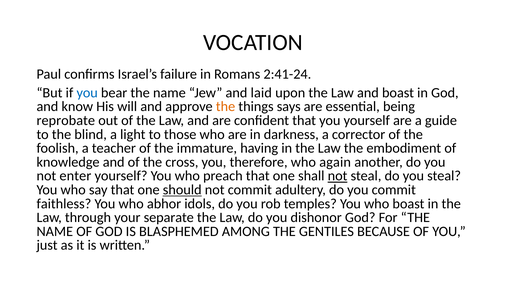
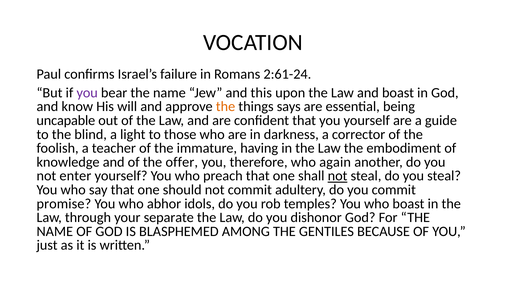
2:41-24: 2:41-24 -> 2:61-24 (287, 74)
you colour: blue -> purple (87, 93)
laid: laid -> this (261, 93)
reprobate: reprobate -> uncapable (66, 120)
cross: cross -> offer (182, 162)
should underline: present -> none (182, 190)
faithless: faithless -> promise (64, 203)
